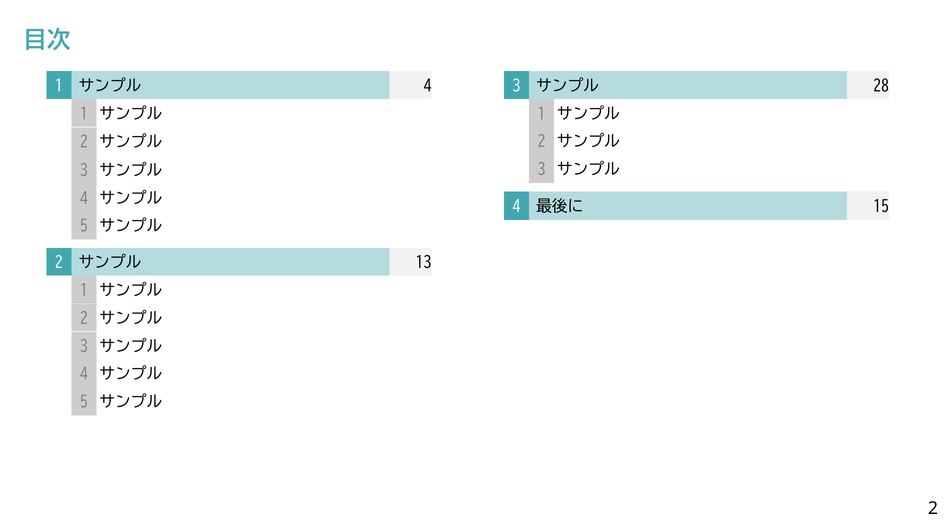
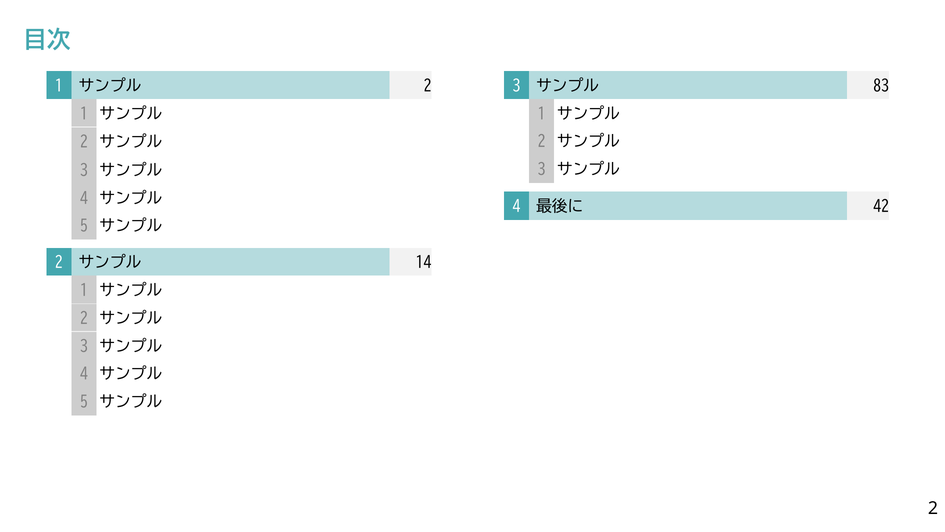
4: 4 -> 2 (428, 86)
28: 28 -> 83 (881, 86)
15: 15 -> 42 (881, 206)
13: 13 -> 14 (424, 262)
